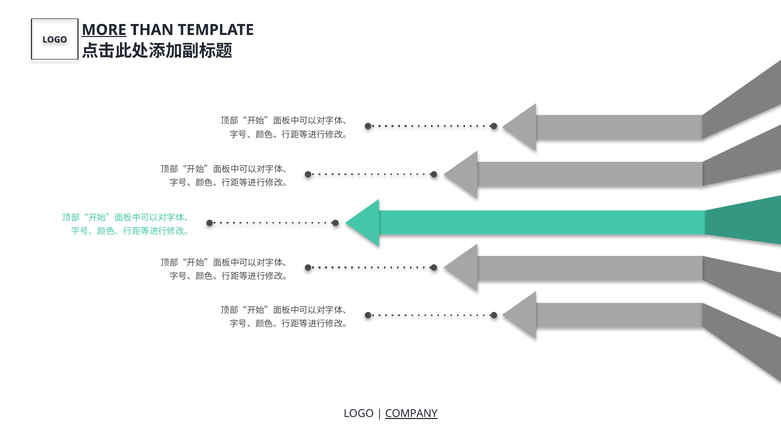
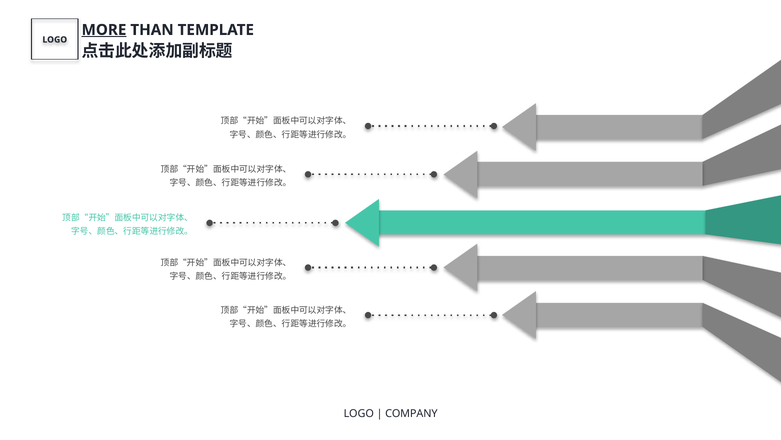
COMPANY underline: present -> none (411, 413)
